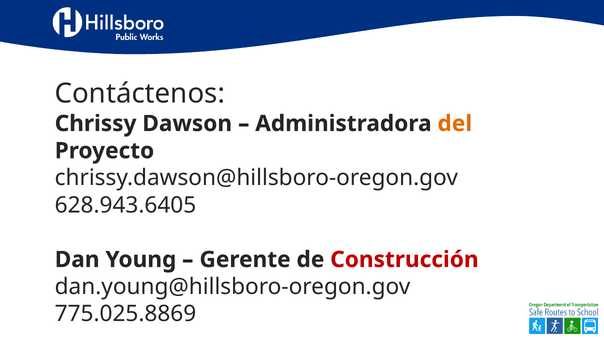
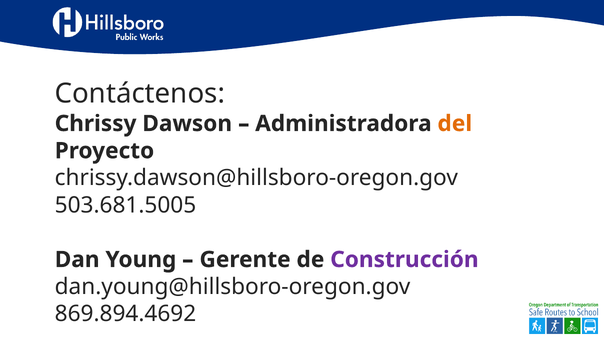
628.943.6405: 628.943.6405 -> 503.681.5005 (125, 205)
Construcción colour: red -> purple (404, 259)
775.025.8869: 775.025.8869 -> 869.894.4692 (125, 314)
